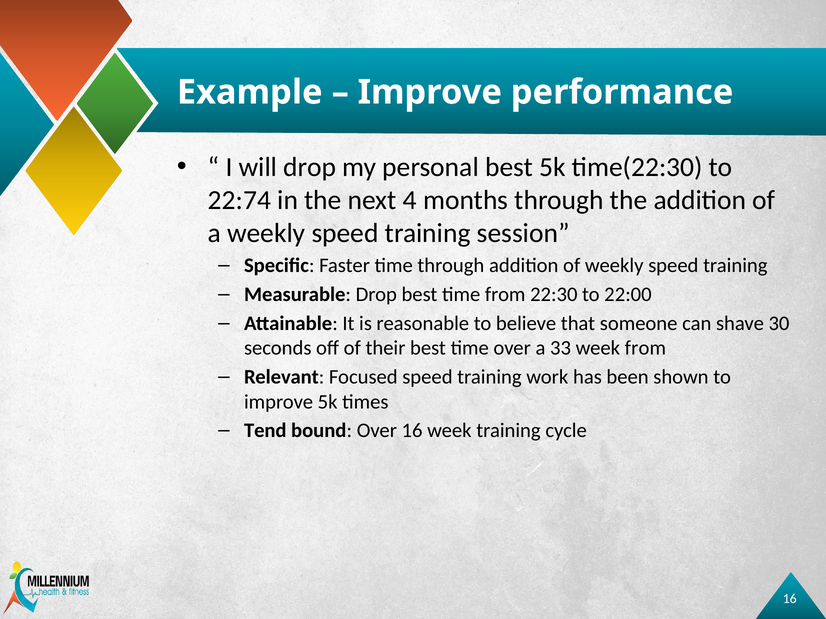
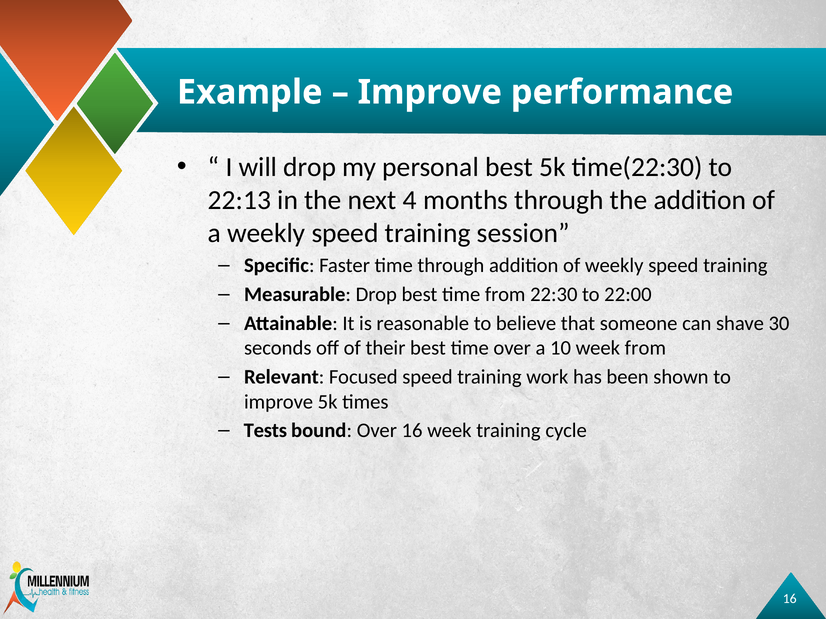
22:74: 22:74 -> 22:13 (239, 200)
33: 33 -> 10 (561, 348)
Tend: Tend -> Tests (265, 431)
